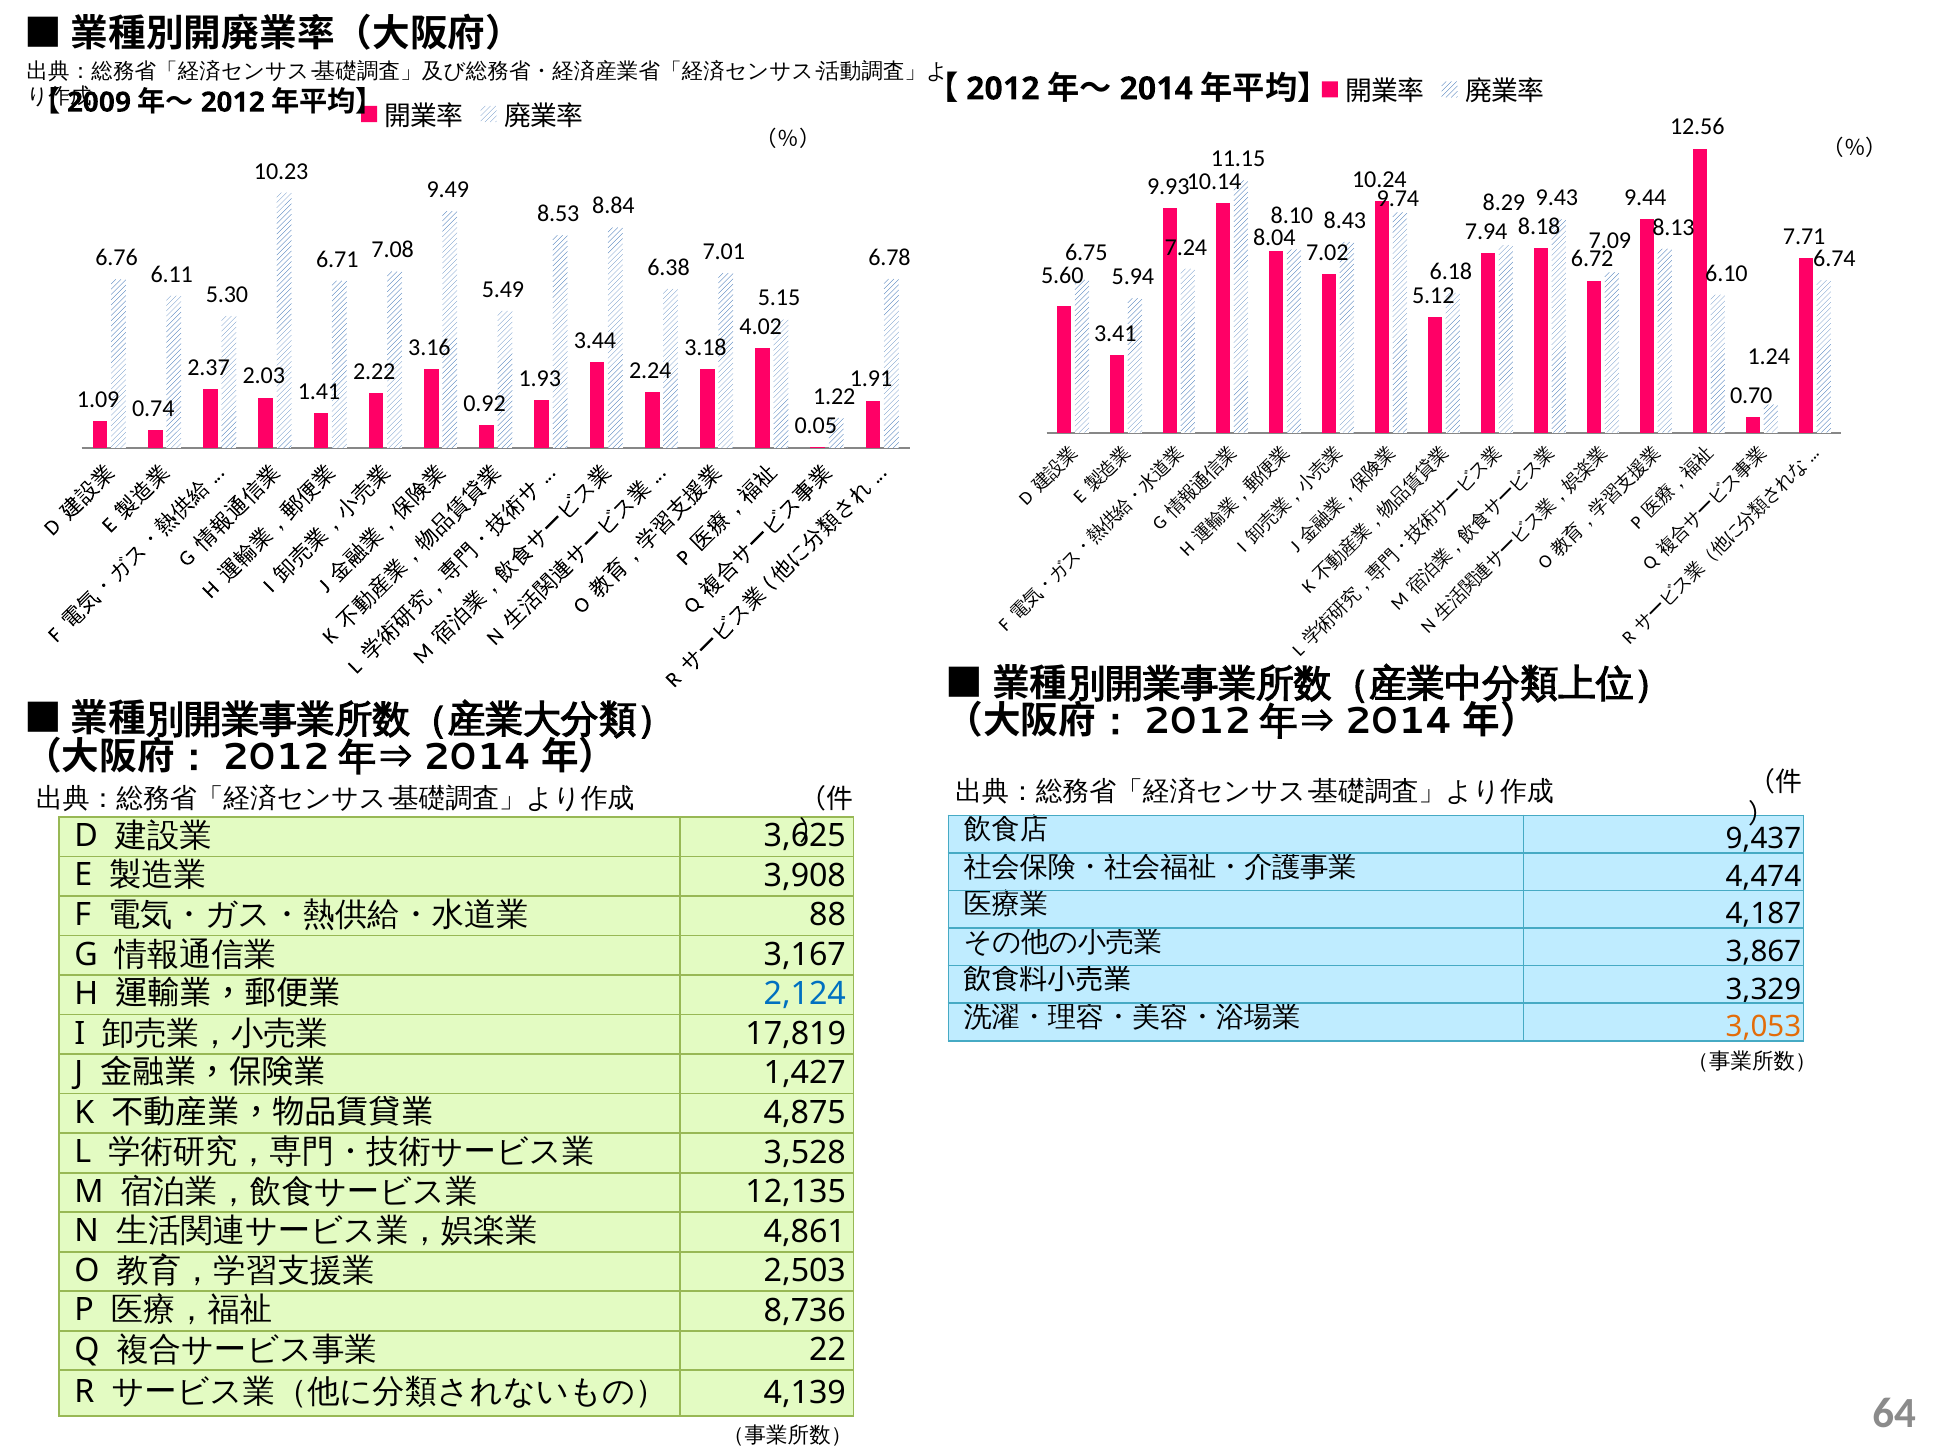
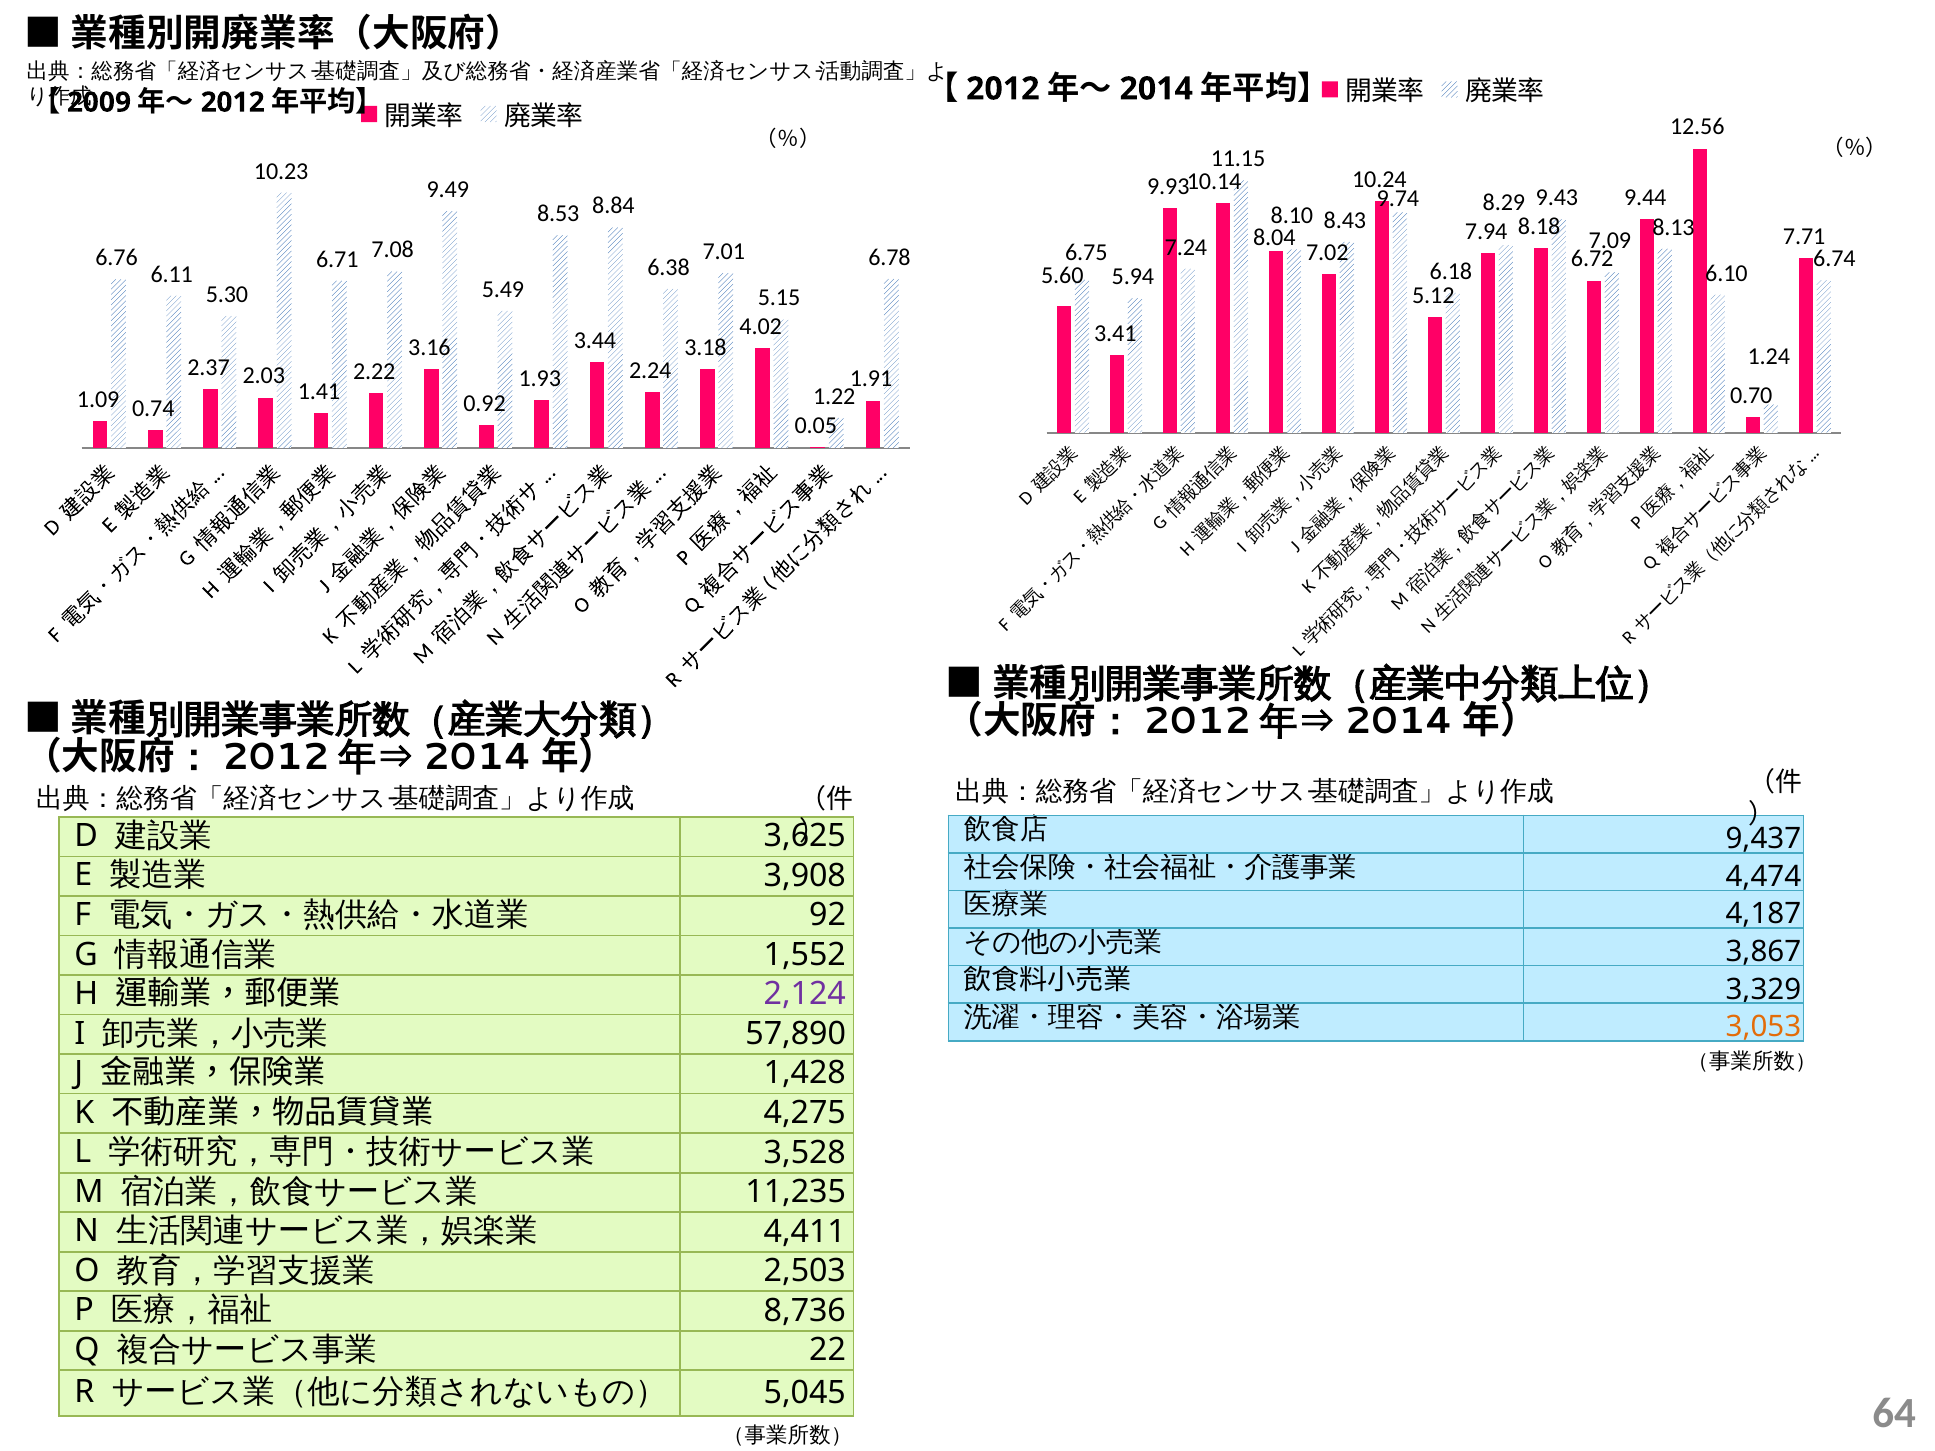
88: 88 -> 92 (828, 915)
3,167: 3,167 -> 1,552 (805, 955)
2,124 colour: blue -> purple (805, 994)
17,819: 17,819 -> 57,890 (796, 1034)
1,427: 1,427 -> 1,428 (805, 1073)
4,875: 4,875 -> 4,275 (805, 1113)
12,135: 12,135 -> 11,235 (796, 1192)
4,861: 4,861 -> 4,411 (805, 1232)
4,139: 4,139 -> 5,045 (805, 1393)
